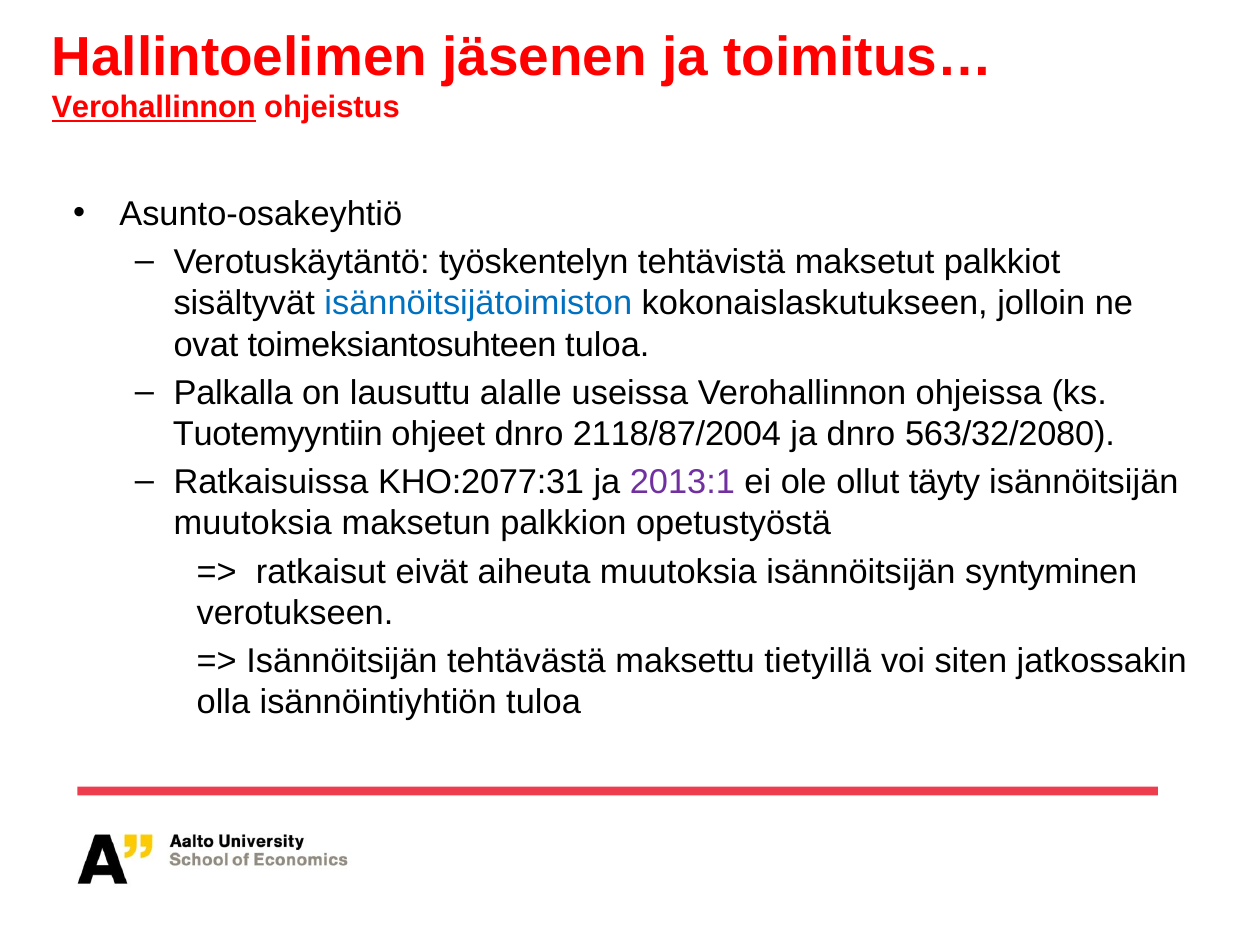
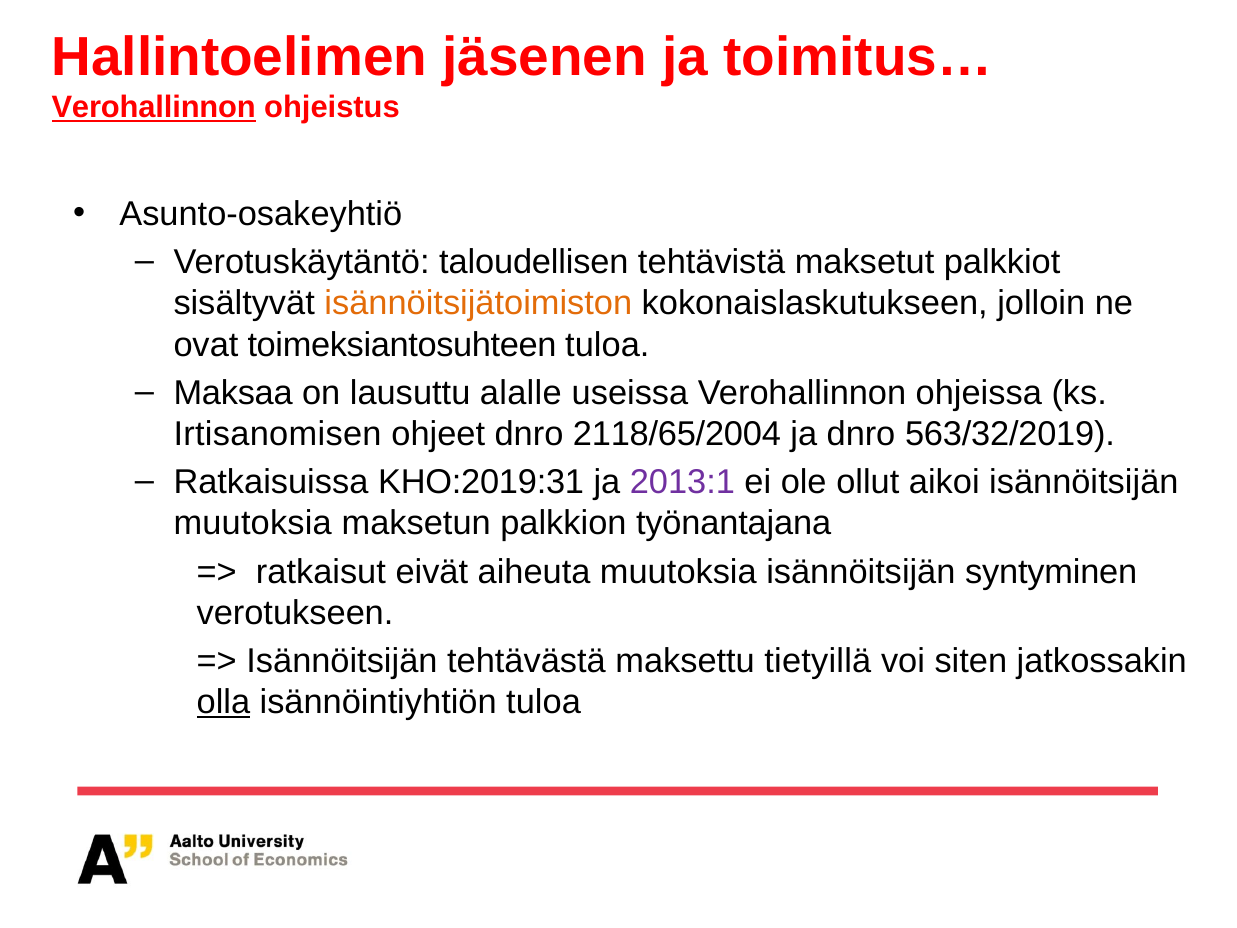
työskentelyn: työskentelyn -> taloudellisen (534, 262)
isännöitsijätoimiston colour: blue -> orange (478, 304)
Palkalla: Palkalla -> Maksaa (233, 393)
Tuotemyyntiin: Tuotemyyntiin -> Irtisanomisen (278, 434)
2118/87/2004: 2118/87/2004 -> 2118/65/2004 (677, 434)
563/32/2080: 563/32/2080 -> 563/32/2019 (1010, 434)
KHO:2077:31: KHO:2077:31 -> KHO:2019:31 (481, 482)
täyty: täyty -> aikoi (944, 482)
opetustyöstä: opetustyöstä -> työnantajana (734, 523)
olla underline: none -> present (223, 702)
